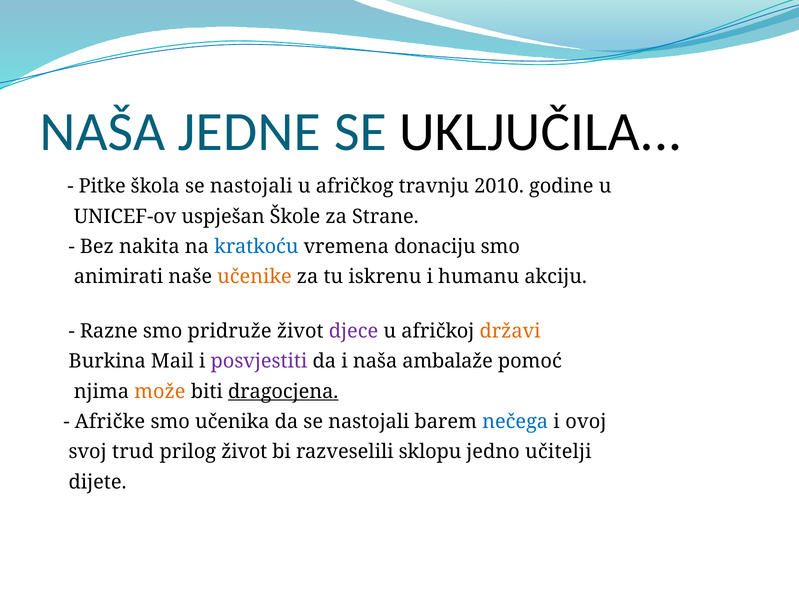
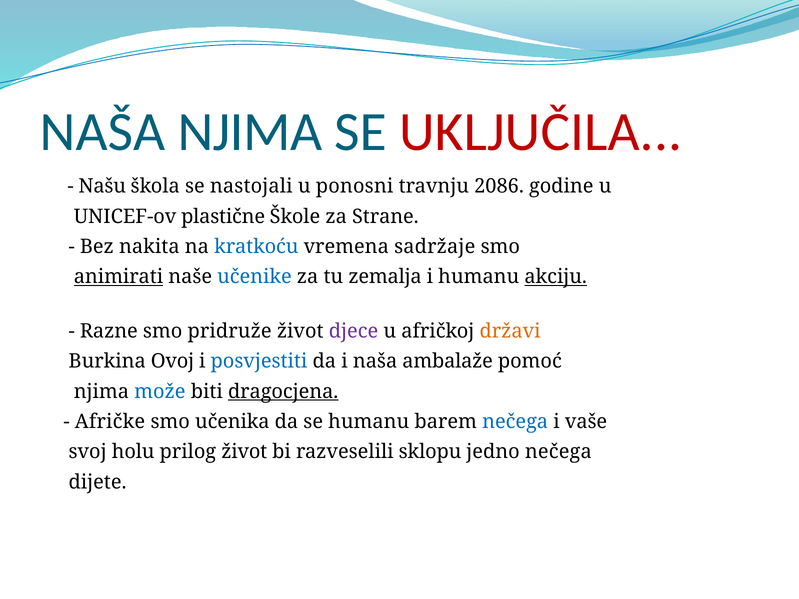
NAŠA JEDNE: JEDNE -> NJIMA (250, 132)
UKLJUČILA colour: black -> red (541, 132)
Pitke: Pitke -> Našu (102, 186)
afričkog: afričkog -> ponosni (355, 186)
2010: 2010 -> 2086 (499, 186)
uspješan: uspješan -> plastične (223, 217)
donaciju: donaciju -> sadržaje (435, 247)
animirati underline: none -> present (118, 277)
učenike colour: orange -> blue (254, 277)
iskrenu: iskrenu -> zemalja (385, 277)
akciju underline: none -> present (556, 277)
Mail: Mail -> Ovoj (172, 361)
posvjestiti colour: purple -> blue (259, 361)
može colour: orange -> blue (160, 392)
da se nastojali: nastojali -> humanu (369, 422)
ovoj: ovoj -> vaše (586, 422)
trud: trud -> holu (133, 452)
jedno učitelji: učitelji -> nečega (558, 452)
